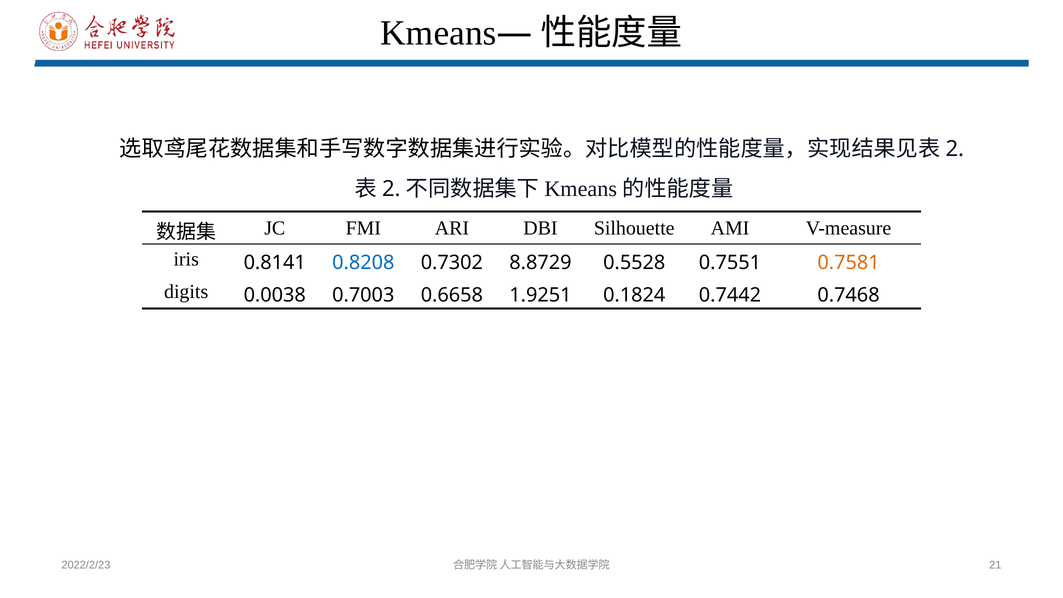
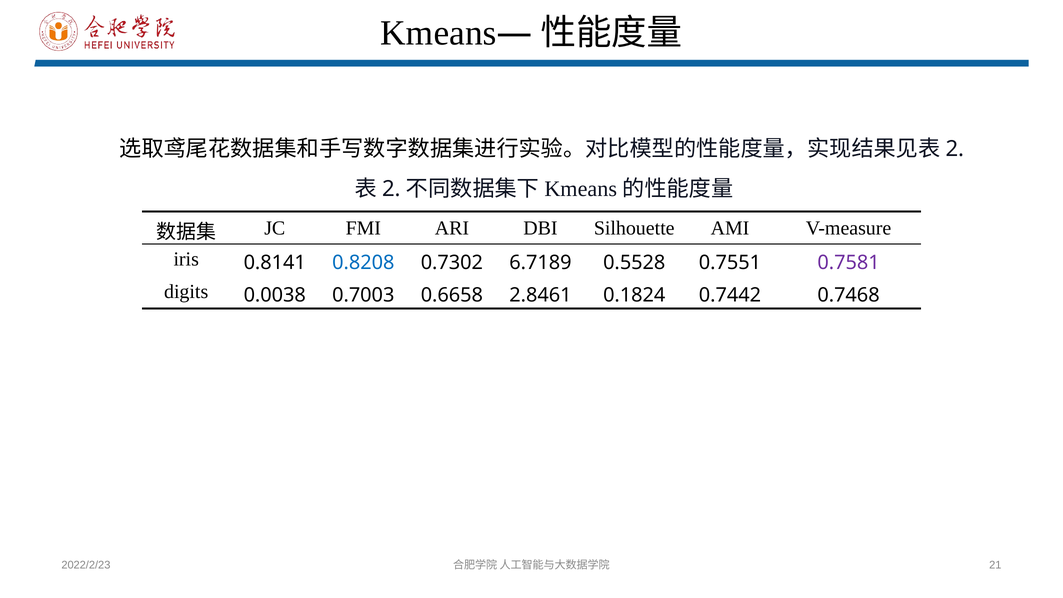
8.8729: 8.8729 -> 6.7189 (540, 263)
0.7581 colour: orange -> purple (849, 263)
1.9251: 1.9251 -> 2.8461 (540, 295)
